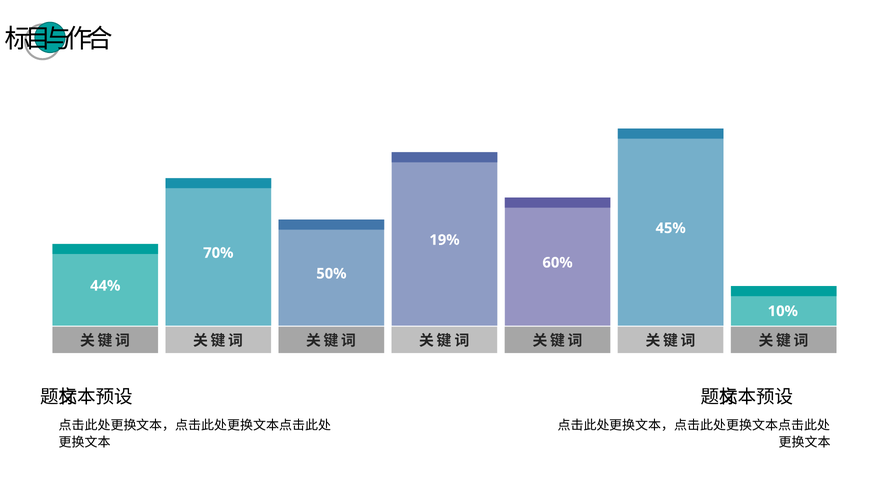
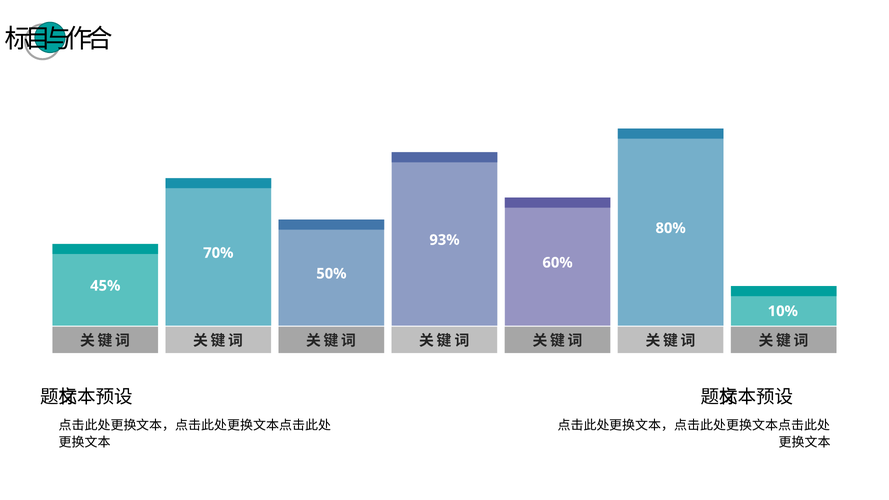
45%: 45% -> 80% (671, 228)
19%: 19% -> 93% (444, 240)
44%: 44% -> 45% (105, 286)
